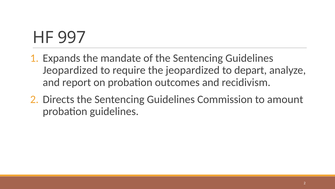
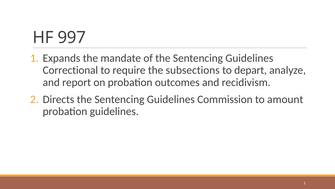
Jeopardized: Jeopardized -> Correctional (70, 70)
the jeopardized: jeopardized -> subsections (193, 70)
